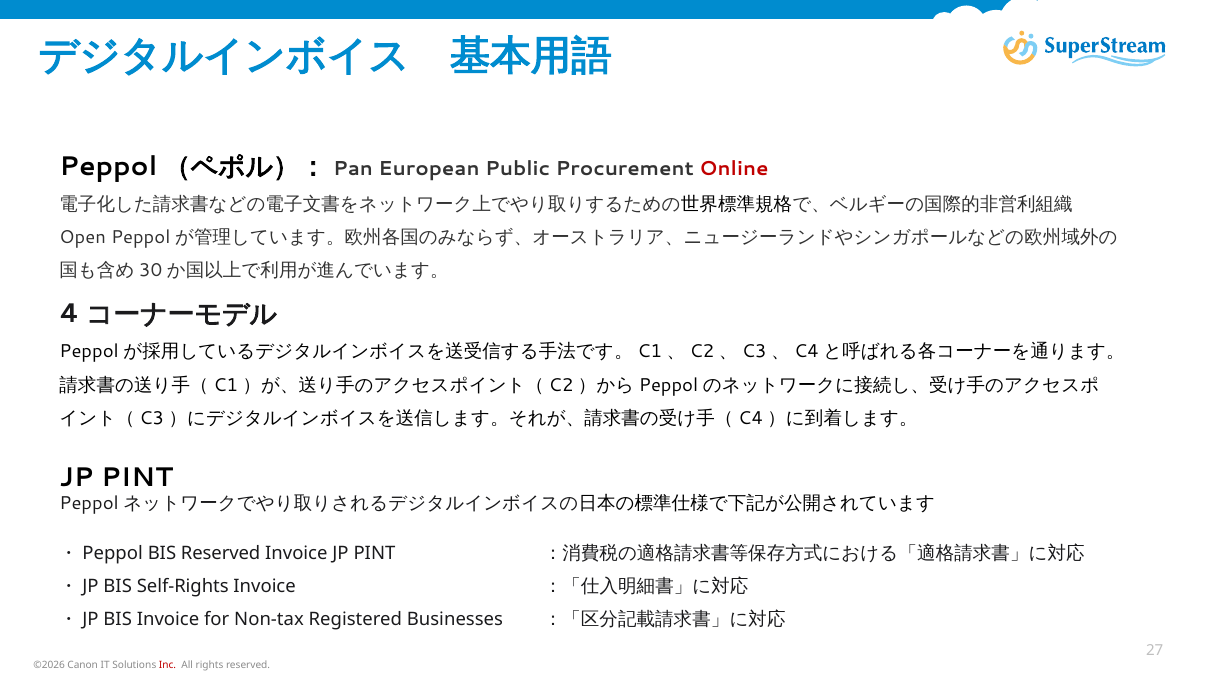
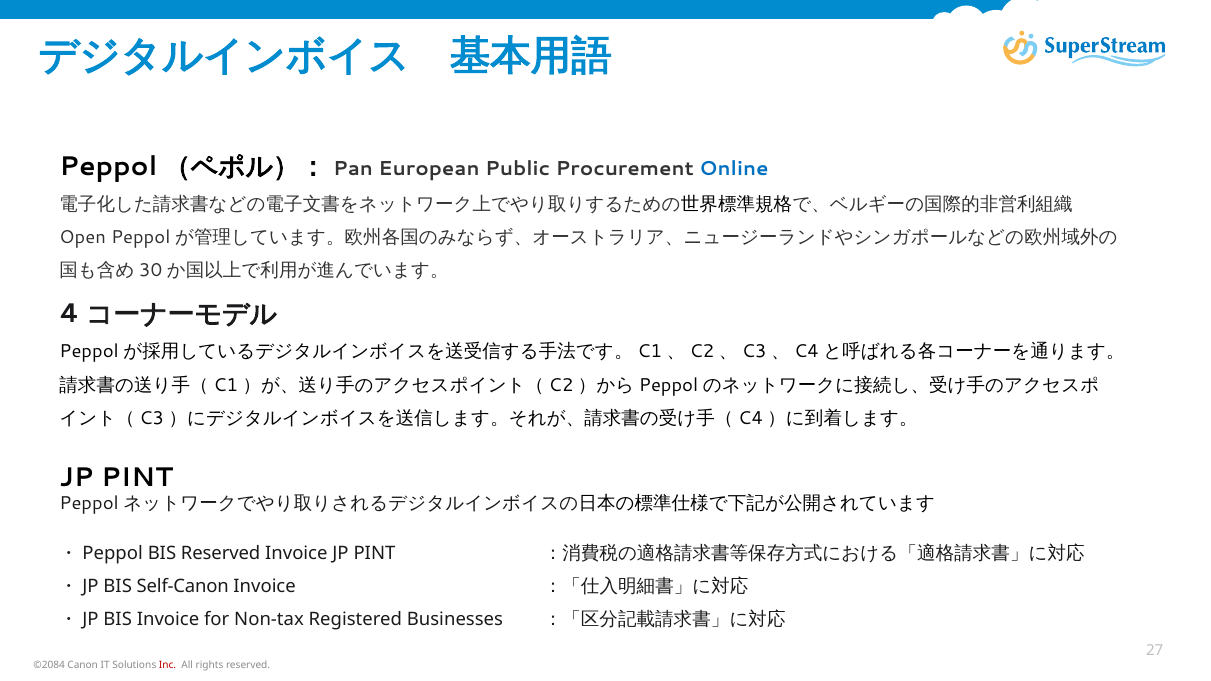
Online colour: red -> blue (734, 169)
Self-Rights: Self-Rights -> Self-Canon (183, 587)
©2026: ©2026 -> ©2084 (49, 666)
